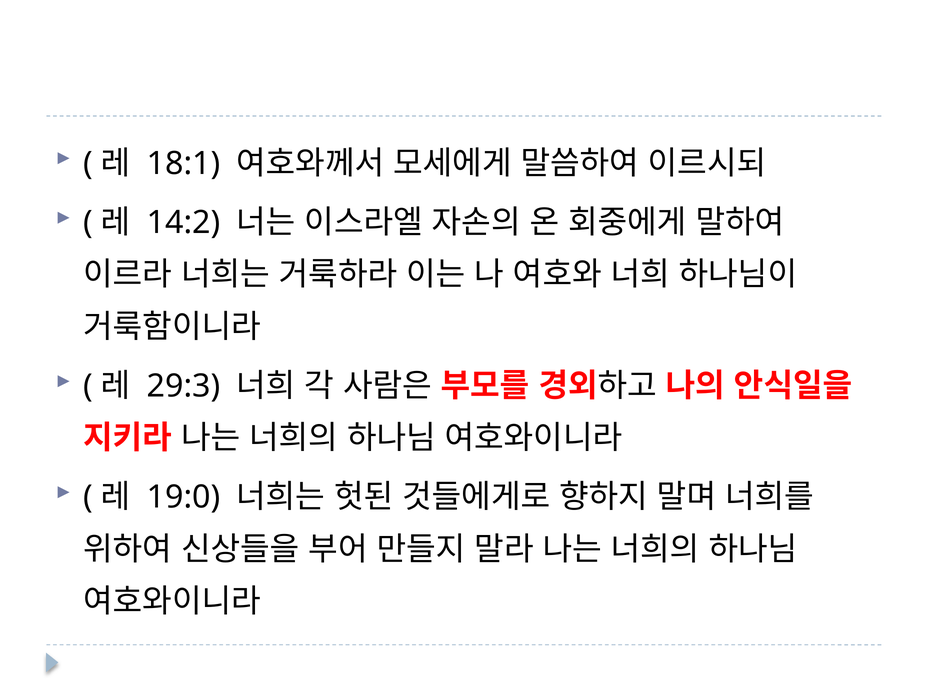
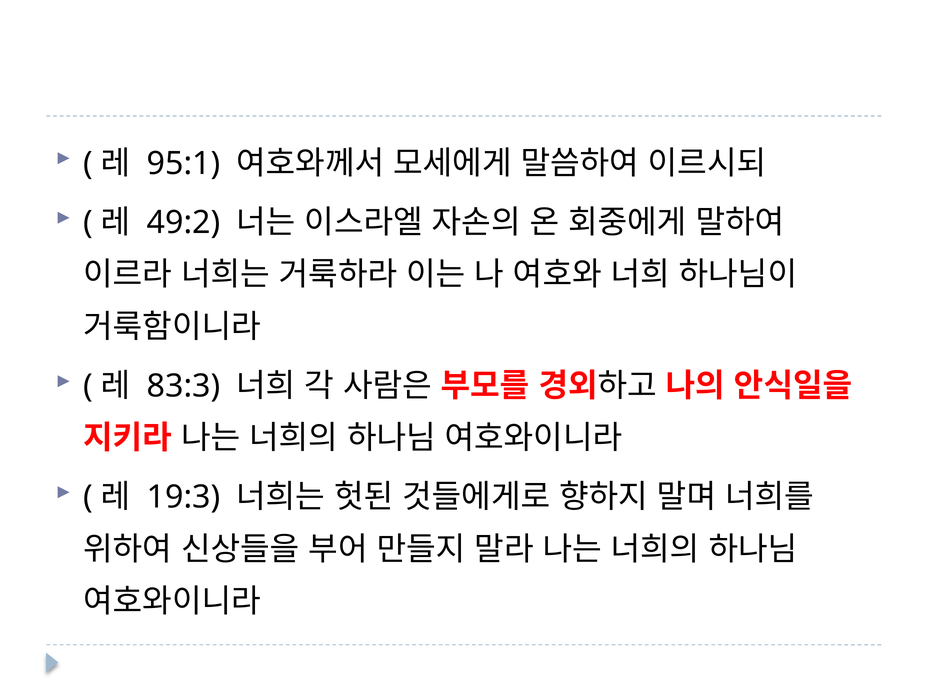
18:1: 18:1 -> 95:1 (184, 163)
14:2: 14:2 -> 49:2 (184, 223)
29:3: 29:3 -> 83:3 (184, 386)
19:0: 19:0 -> 19:3 (184, 497)
